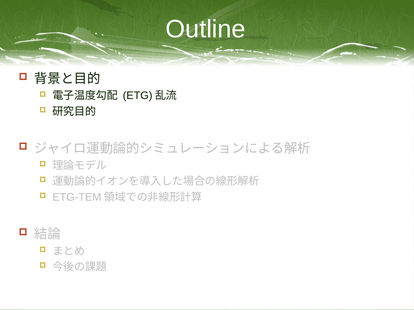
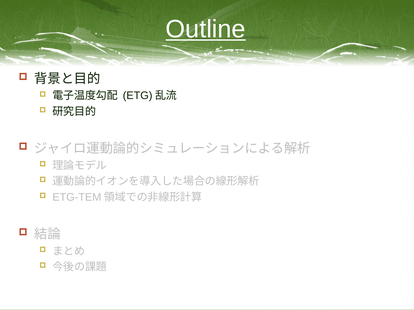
Outline underline: none -> present (206, 29)
